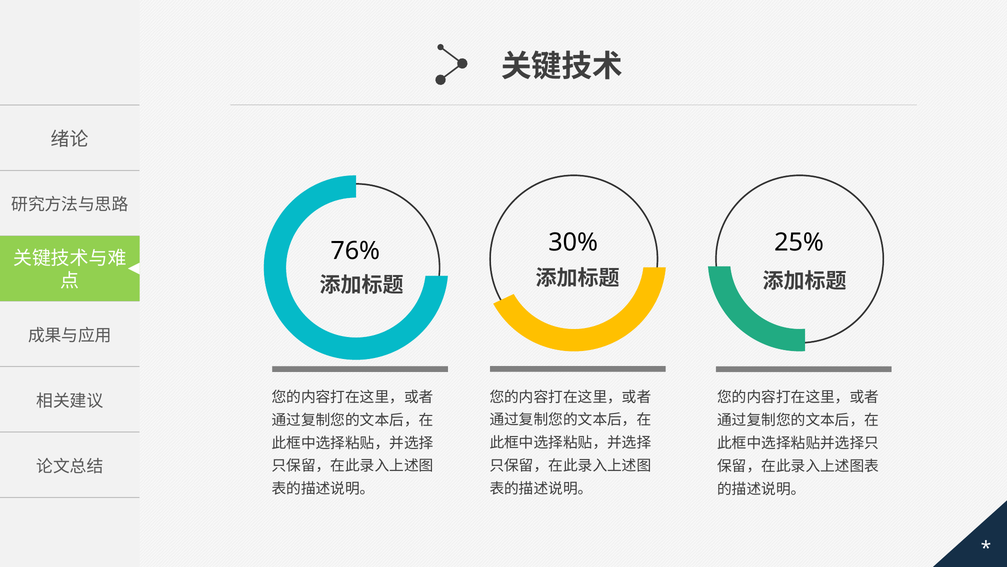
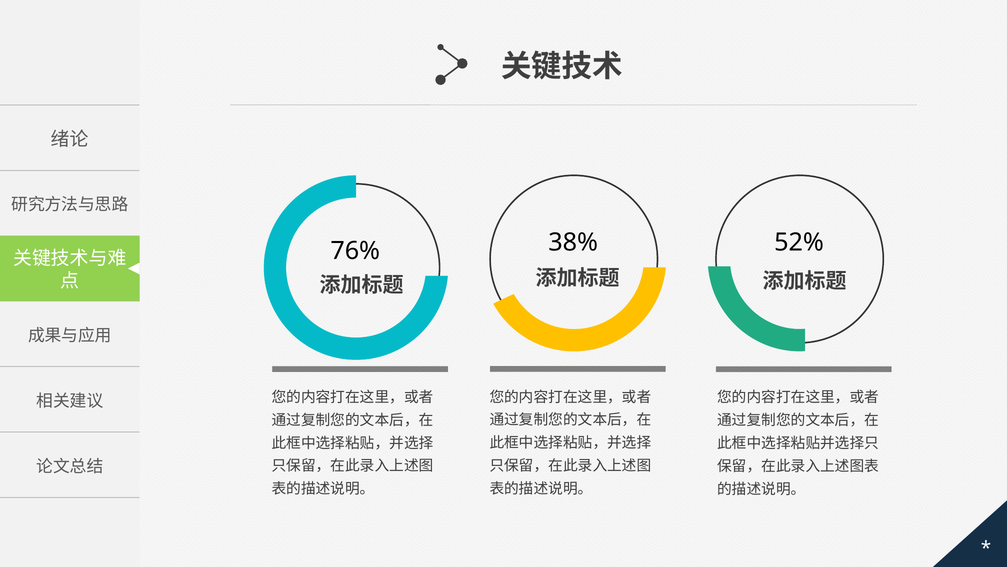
30%: 30% -> 38% (573, 242)
25%: 25% -> 52% (799, 242)
